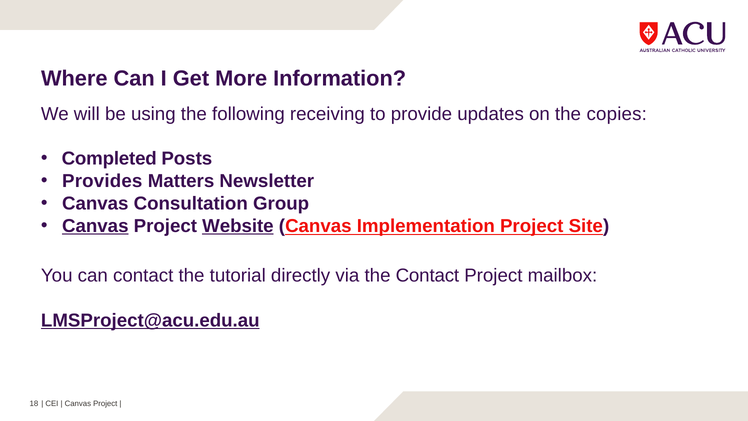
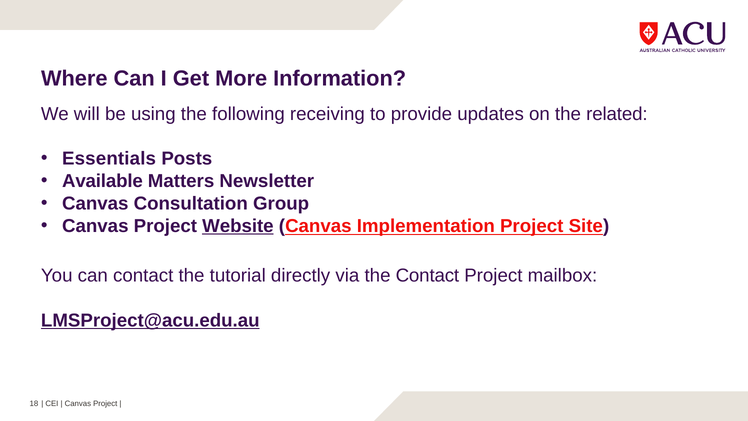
copies: copies -> related (617, 114)
Completed: Completed -> Essentials (109, 159)
Provides: Provides -> Available (102, 181)
Canvas underline: present -> none (95, 226)
